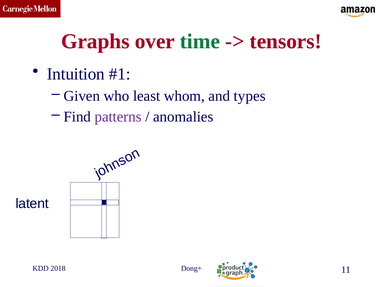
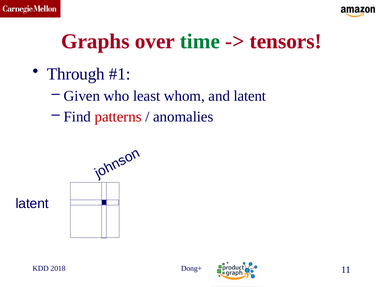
Intuition: Intuition -> Through (76, 74)
and types: types -> latent (250, 96)
patterns colour: purple -> red (118, 117)
